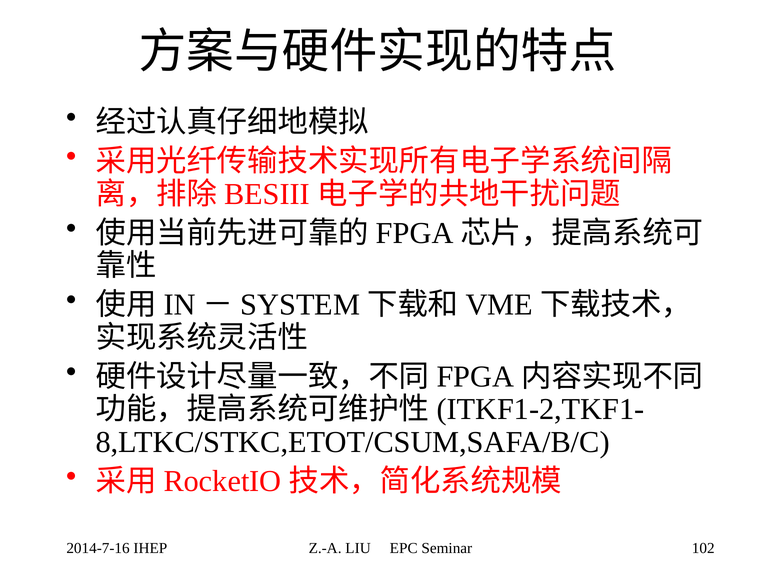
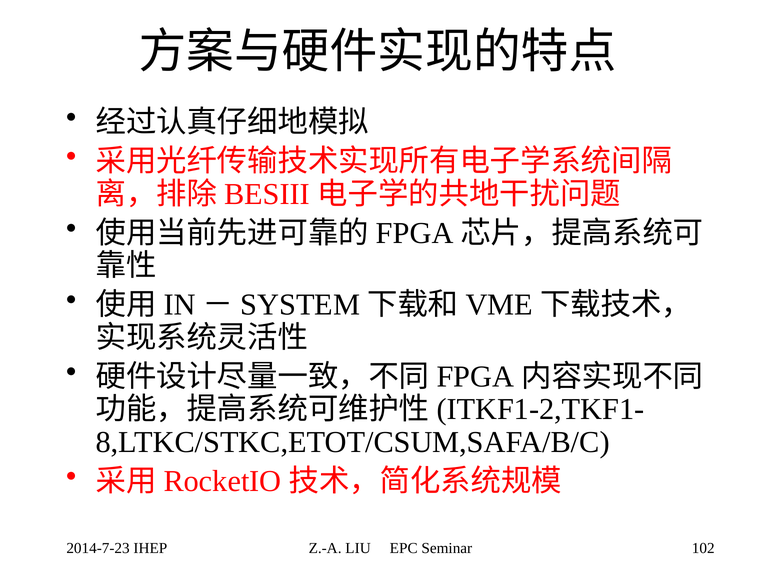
2014-7-16: 2014-7-16 -> 2014-7-23 (98, 548)
